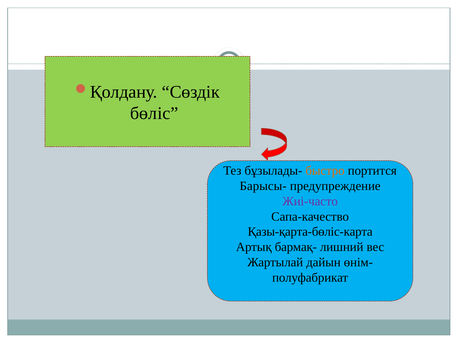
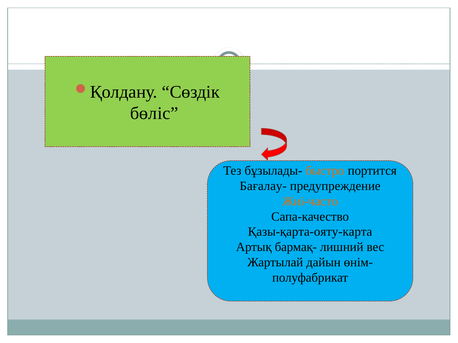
Барысы-: Барысы- -> Бағалау- (263, 186)
Жиі-часто colour: purple -> orange (310, 202)
Қазы-қарта-бөліс-карта: Қазы-қарта-бөліс-карта -> Қазы-қарта-ояту-карта (310, 232)
